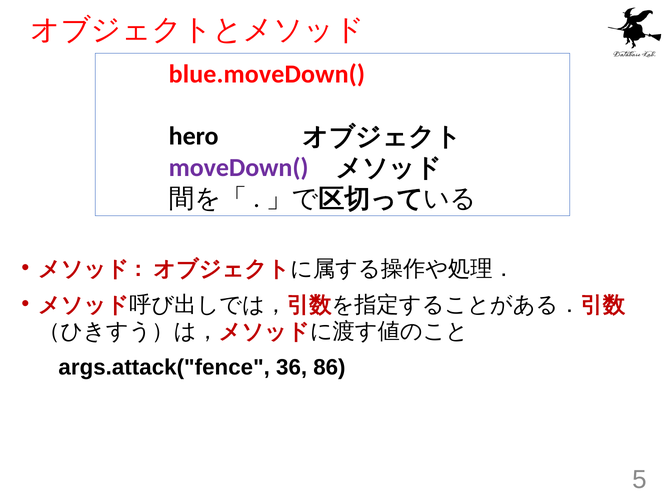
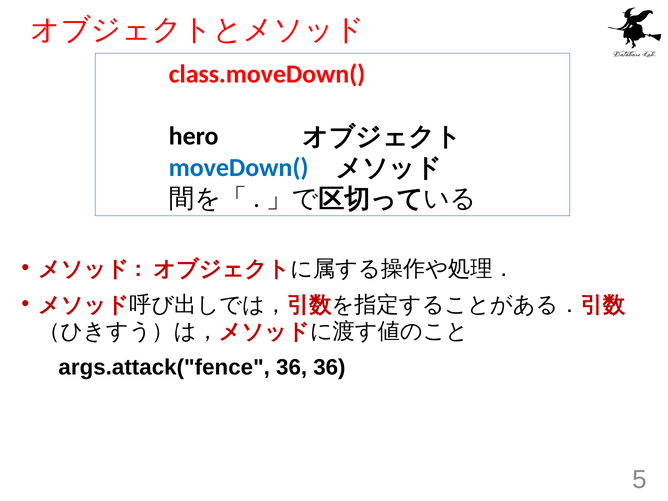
blue.moveDown(: blue.moveDown( -> class.moveDown( (267, 74)
moveDown( colour: purple -> blue (239, 168)
36 86: 86 -> 36 (329, 367)
